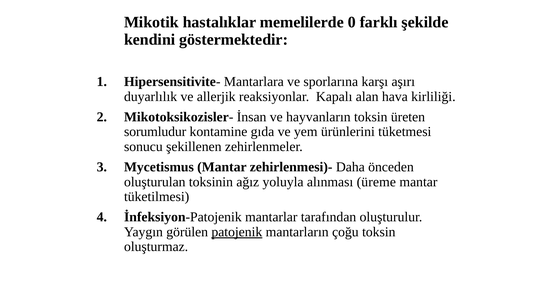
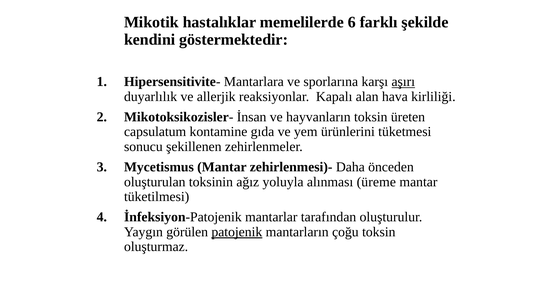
0: 0 -> 6 (352, 22)
aşırı underline: none -> present (403, 82)
sorumludur: sorumludur -> capsulatum (155, 132)
